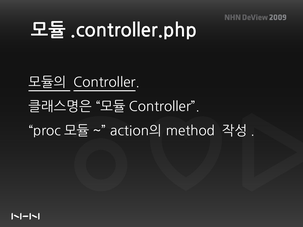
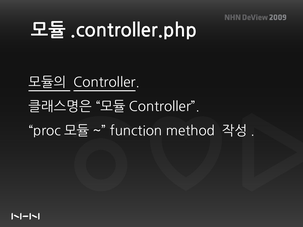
action의: action의 -> function (136, 131)
